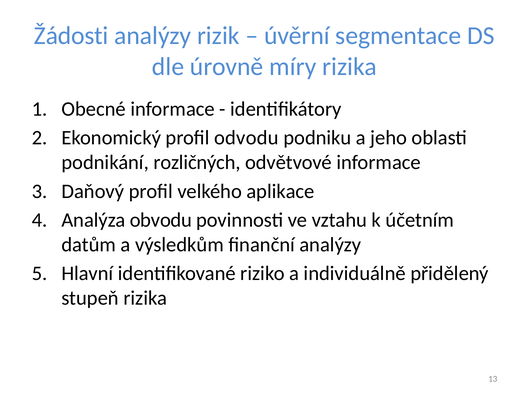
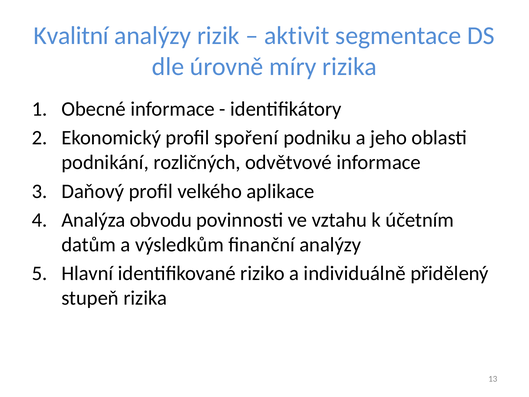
Žádosti: Žádosti -> Kvalitní (71, 36)
úvěrní: úvěrní -> aktivit (297, 36)
odvodu: odvodu -> spoření (246, 138)
